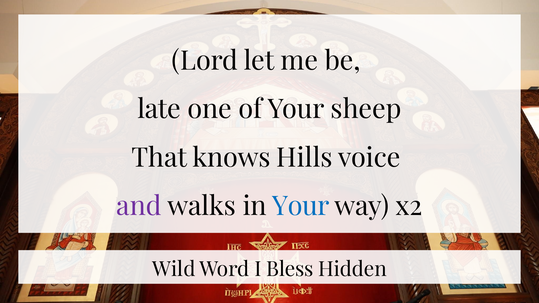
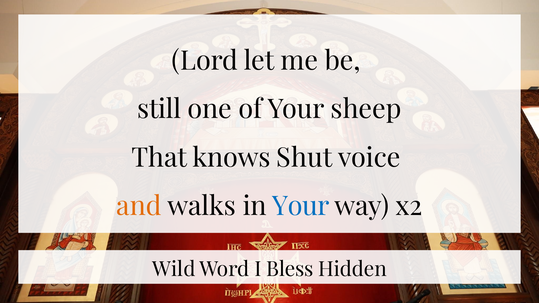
late: late -> still (159, 109)
Hills: Hills -> Shut (304, 158)
and colour: purple -> orange (139, 206)
